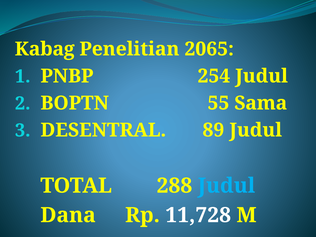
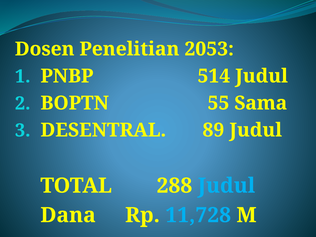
Kabag: Kabag -> Dosen (45, 49)
2065: 2065 -> 2053 (209, 49)
254: 254 -> 514 (214, 76)
11,728 colour: white -> light blue (198, 215)
